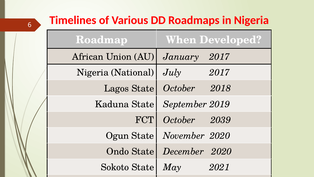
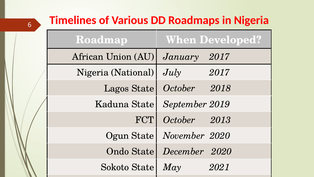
2039: 2039 -> 2013 (221, 120)
